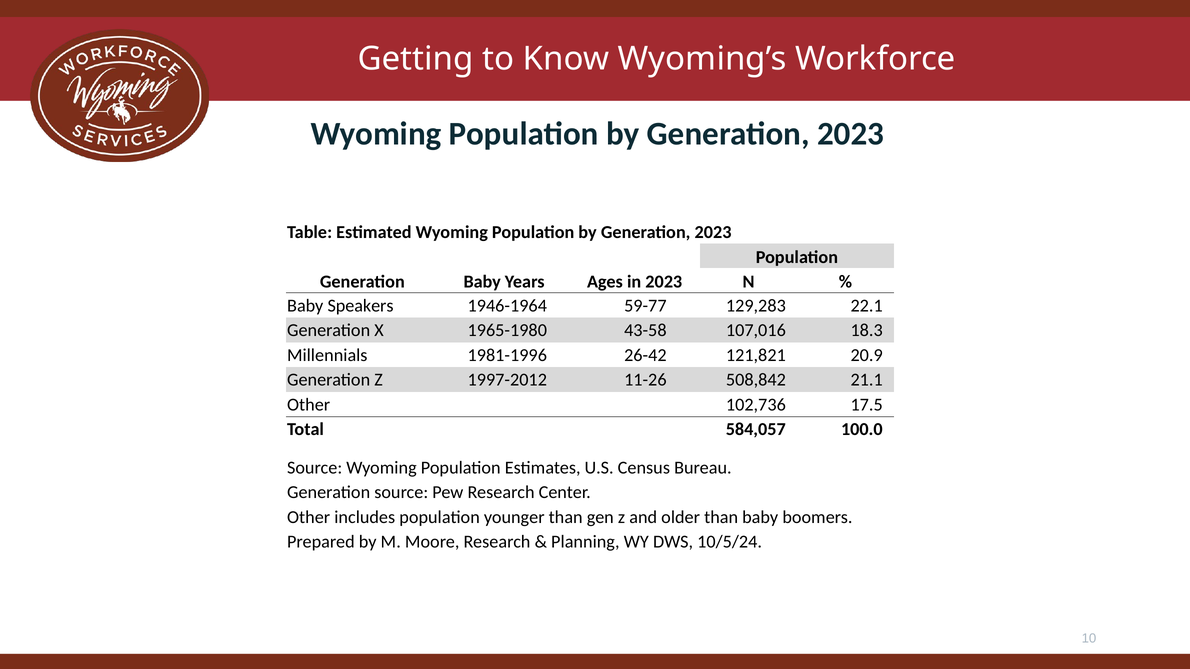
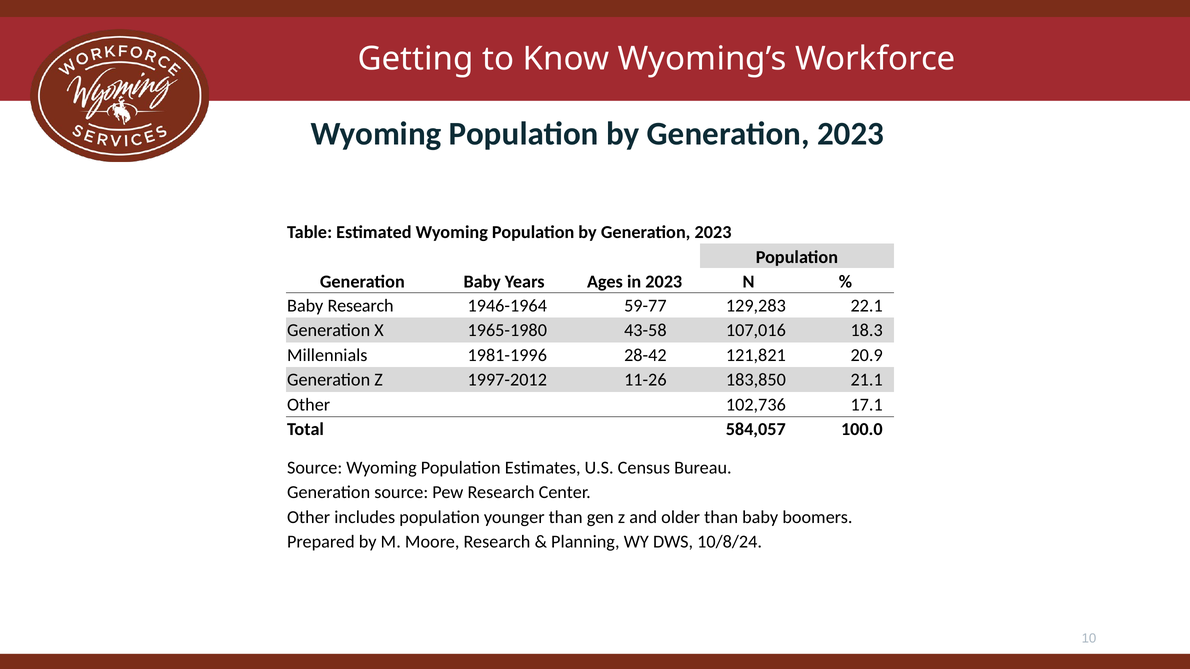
Baby Speakers: Speakers -> Research (361, 306)
26-42: 26-42 -> 28-42 (645, 355)
508,842: 508,842 -> 183,850 (756, 380)
17.5: 17.5 -> 17.1 (867, 405)
10/5/24: 10/5/24 -> 10/8/24 (730, 542)
